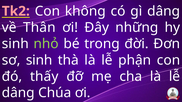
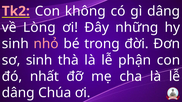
Thân: Thân -> Lòng (39, 28)
nhỏ colour: light green -> pink (46, 44)
thấy: thấy -> nhất (44, 77)
